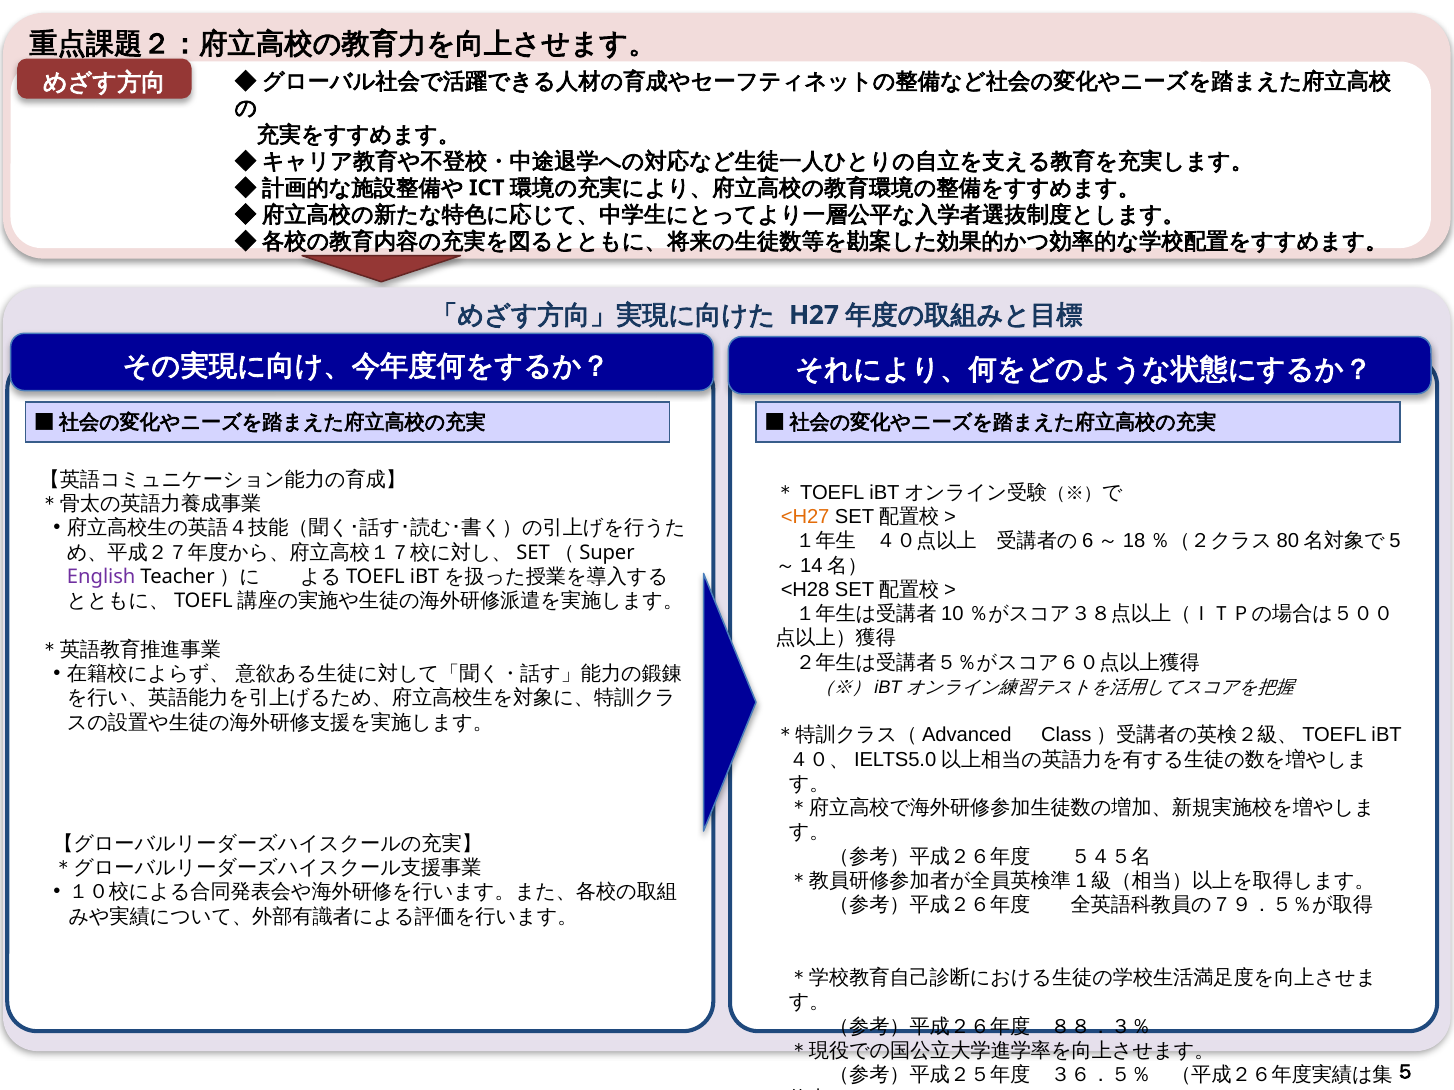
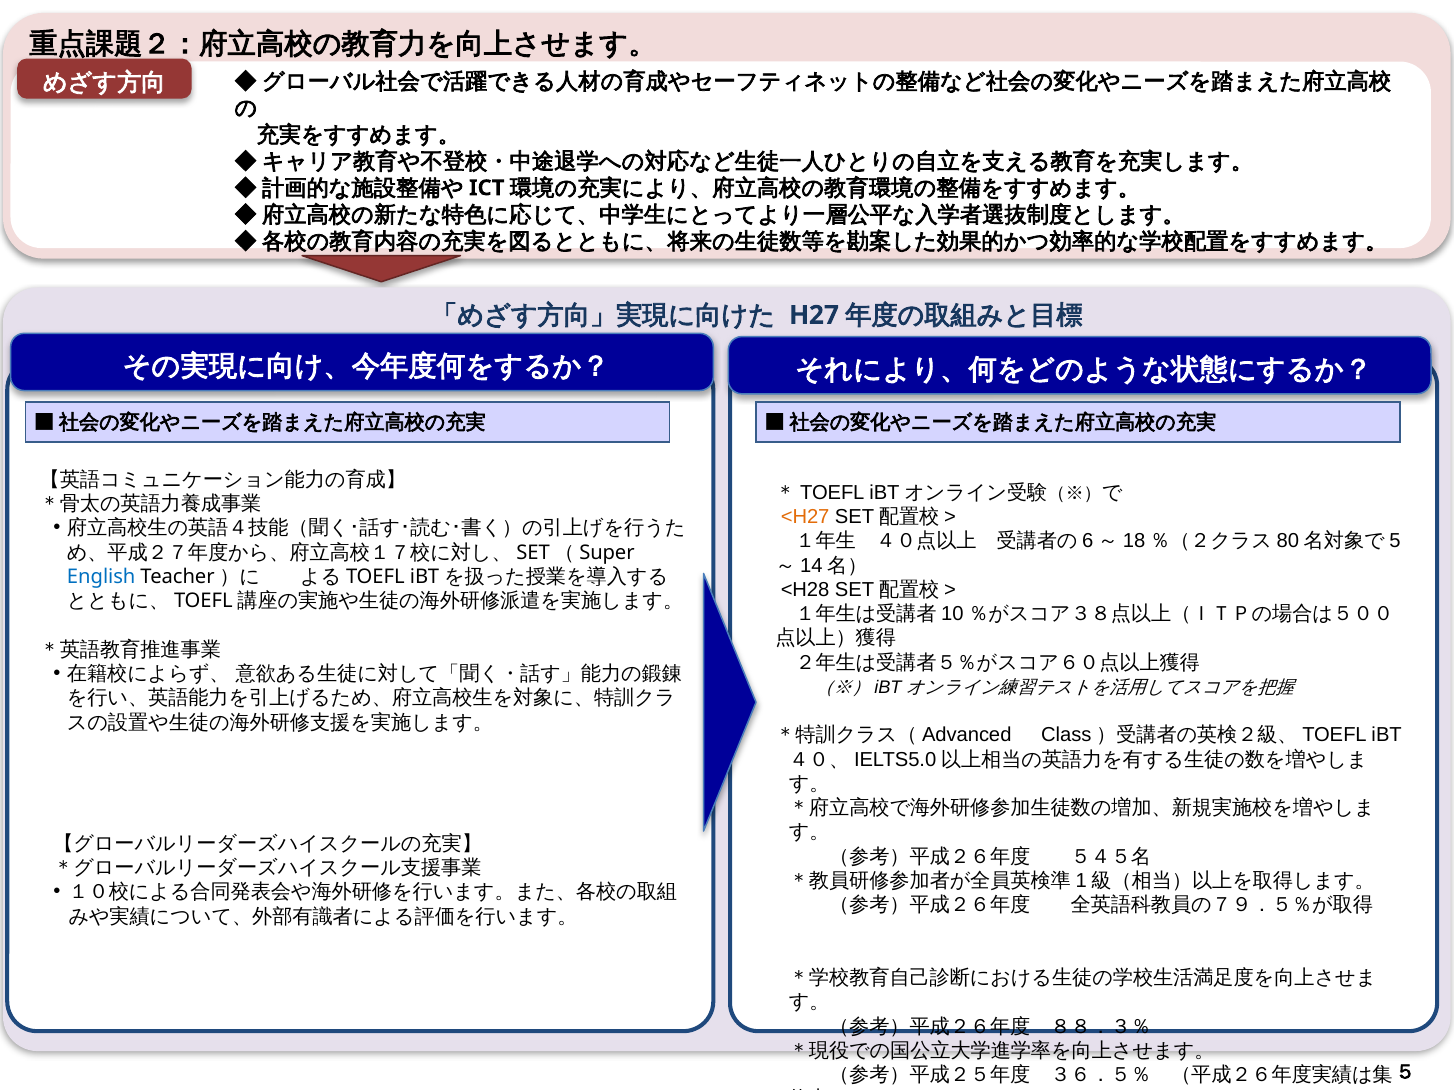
English colour: purple -> blue (101, 577)
